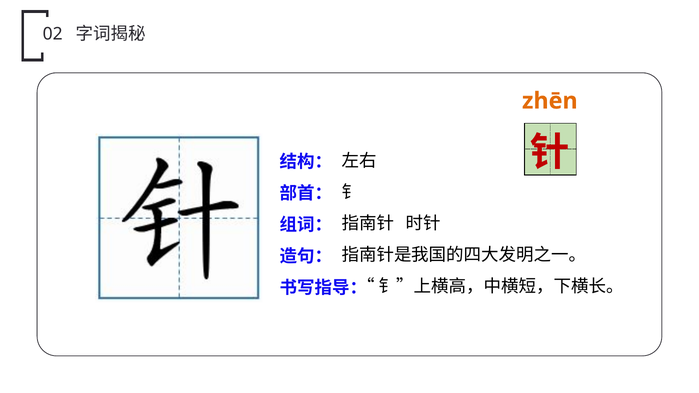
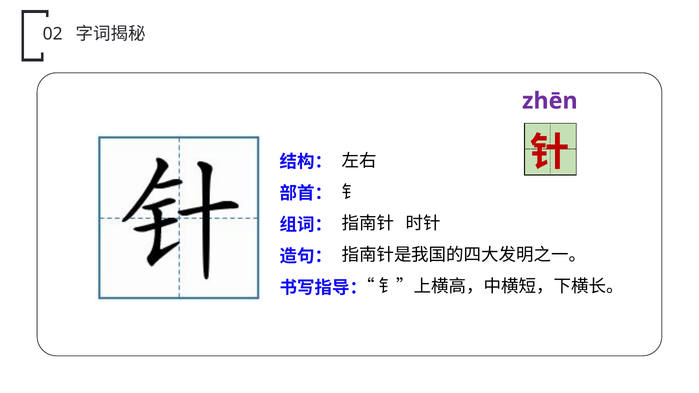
zhēn colour: orange -> purple (550, 101)
